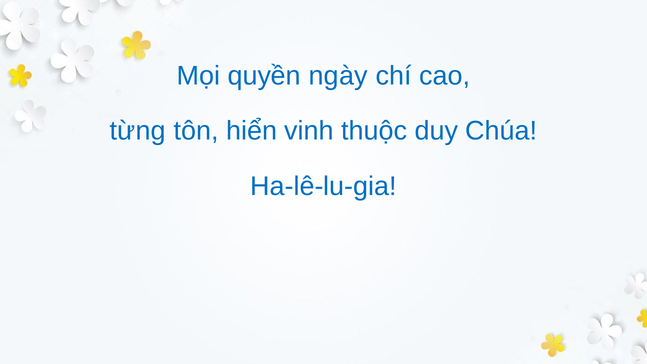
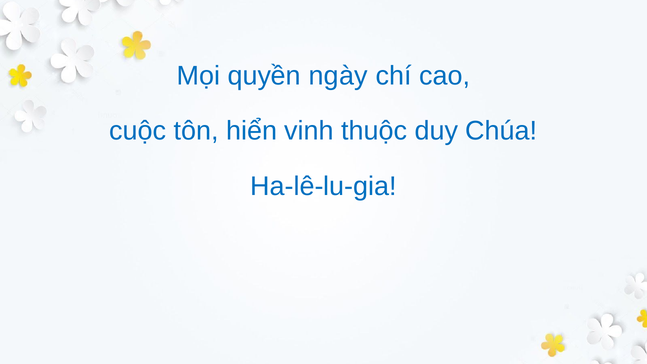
từng: từng -> cuộc (138, 131)
